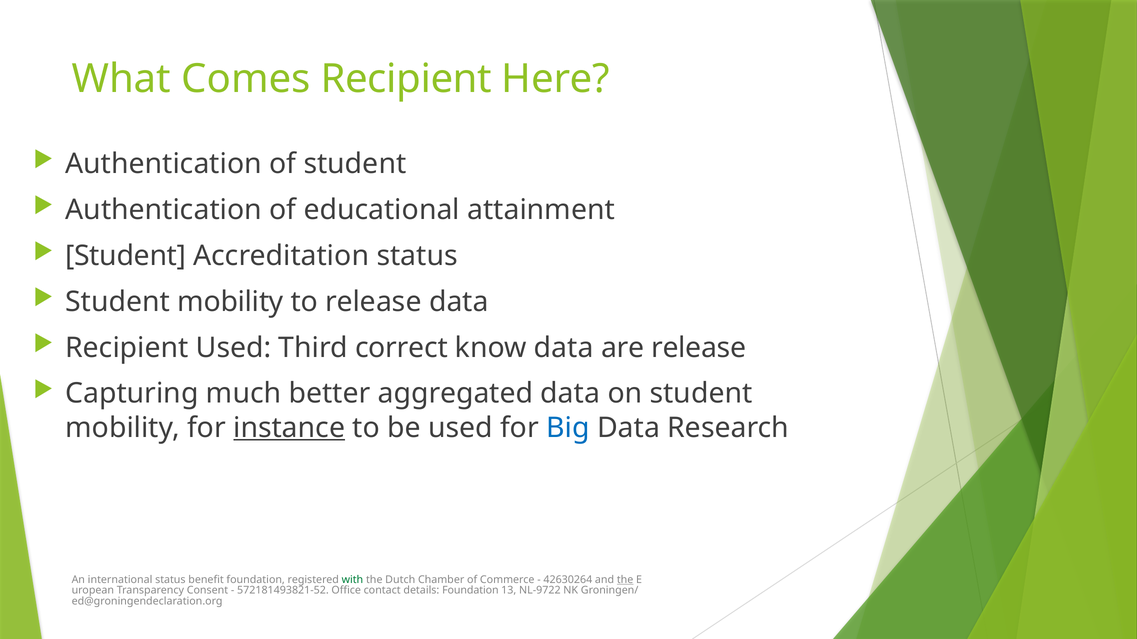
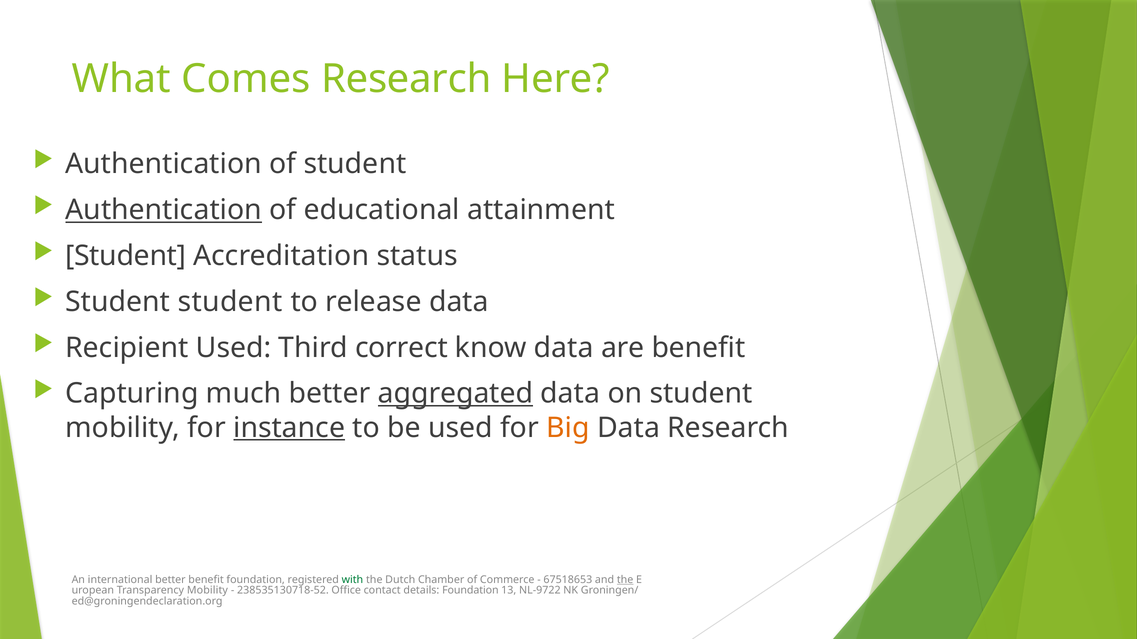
Comes Recipient: Recipient -> Research (406, 79)
Authentication underline: none -> present (164, 210)
mobility: mobility -> student (230, 302)
are release: release -> benefit (698, 348)
aggregated underline: none -> present (455, 394)
Big colour: blue -> orange (568, 428)
international status: status -> better (170, 580)
42630264: 42630264 -> 67518653 (568, 580)
Transparency Consent: Consent -> Mobility (207, 591)
572181493821-52: 572181493821-52 -> 238535130718-52 (283, 591)
